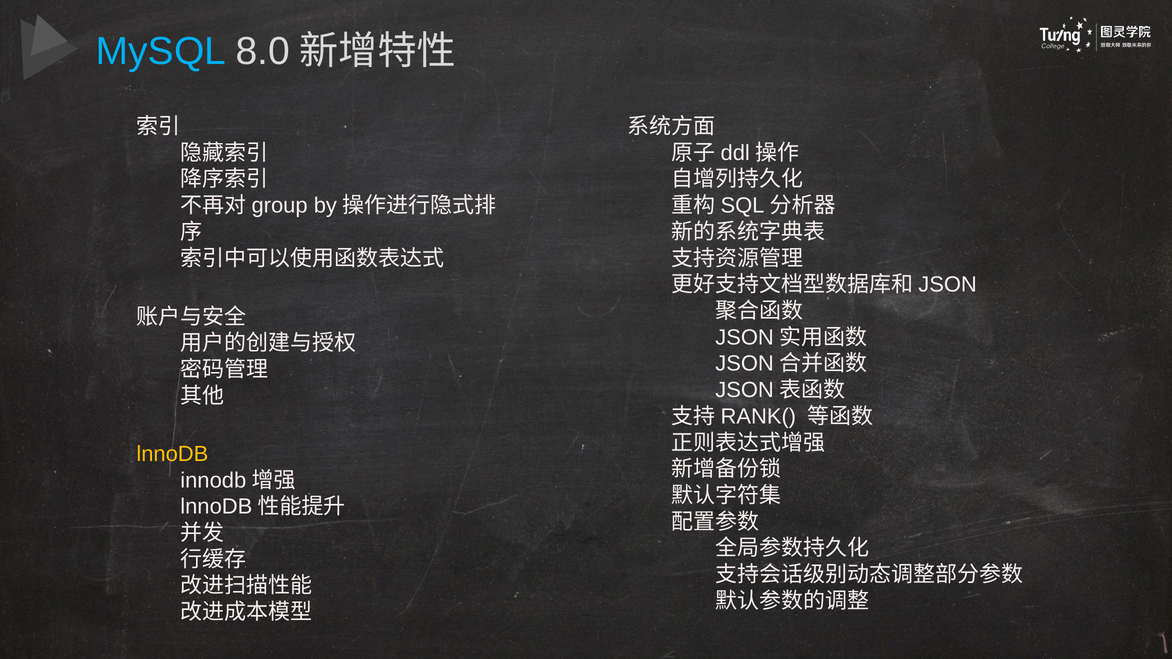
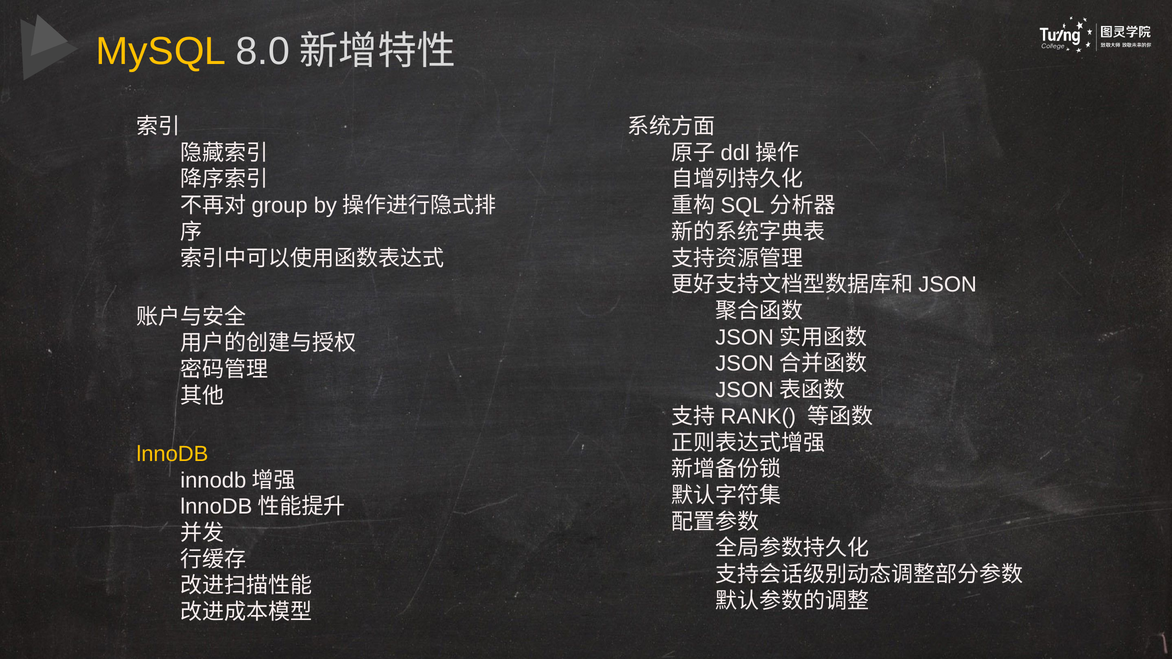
MySQL colour: light blue -> yellow (161, 52)
